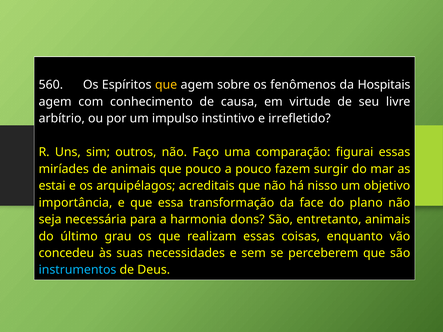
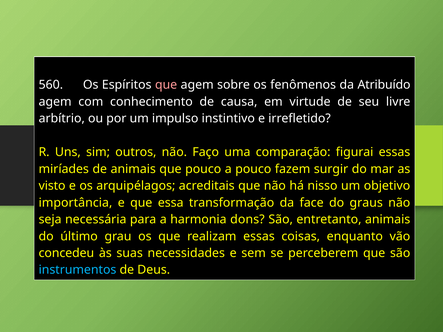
que colour: yellow -> pink (166, 85)
Hospitais: Hospitais -> Atribuído (384, 85)
estai: estai -> visto (52, 186)
plano: plano -> graus (366, 203)
